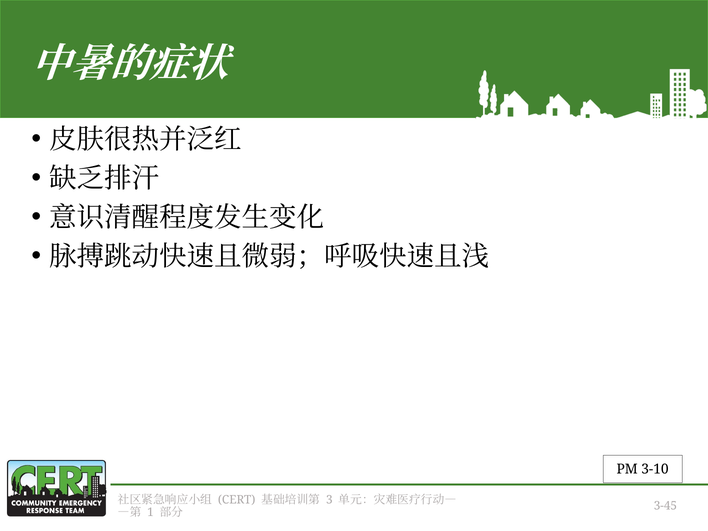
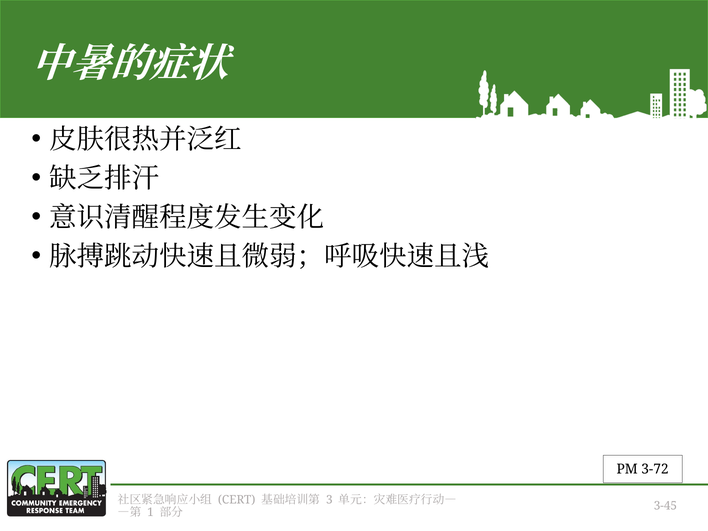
3-10: 3-10 -> 3-72 (655, 469)
